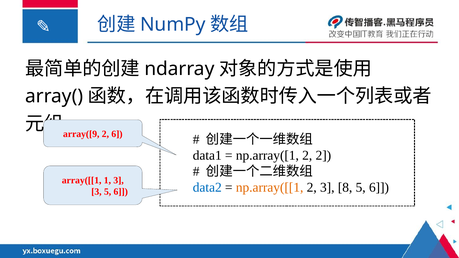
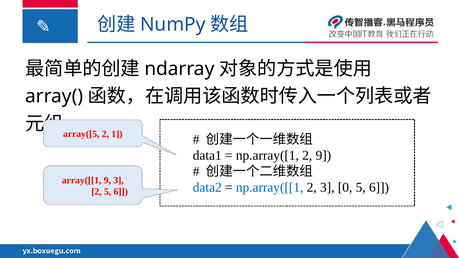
array([9: array([9 -> array([5 (81, 134)
2 6: 6 -> 1 (117, 134)
2 2: 2 -> 9 (323, 155)
array([[1 1: 1 -> 9 (107, 180)
np.array([[1 colour: orange -> blue (270, 188)
8: 8 -> 0 (345, 188)
3: 3 -> 2 (96, 192)
